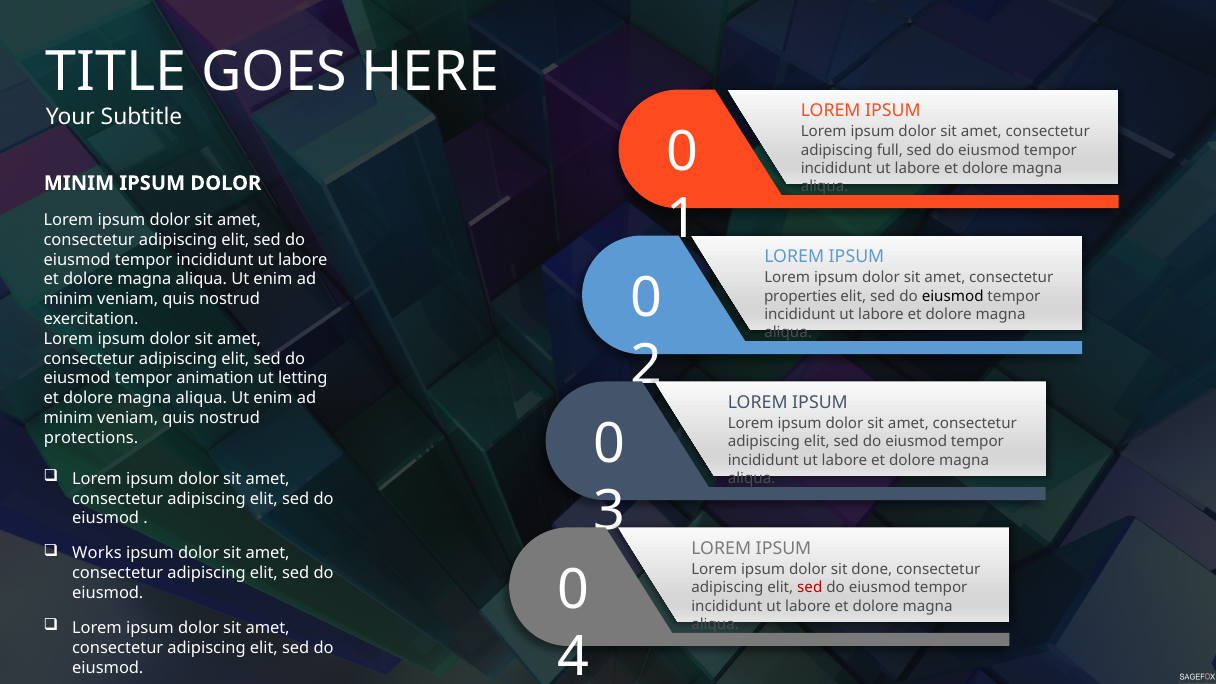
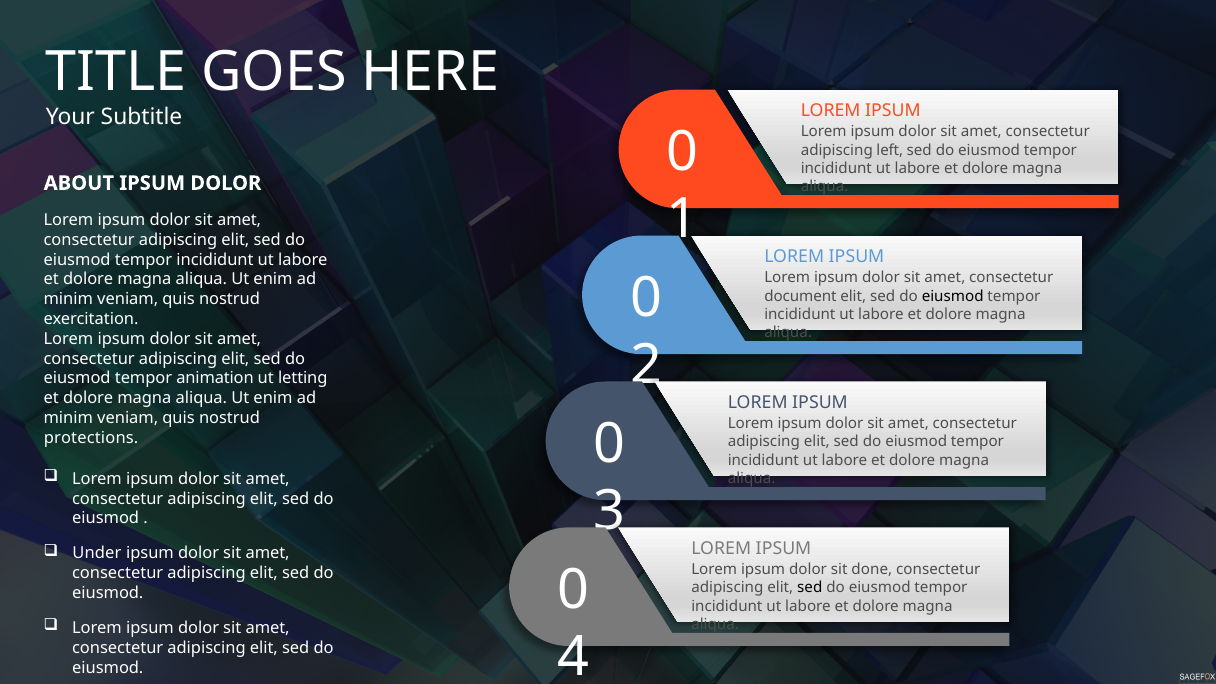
full: full -> left (890, 150)
MINIM: MINIM -> ABOUT (79, 183)
properties: properties -> document (800, 296)
Works: Works -> Under (97, 553)
sed colour: red -> black (810, 588)
